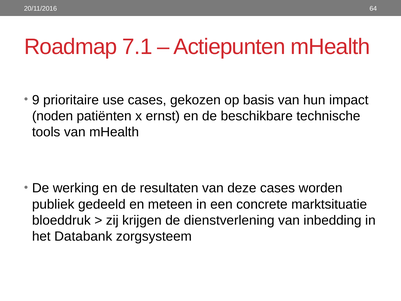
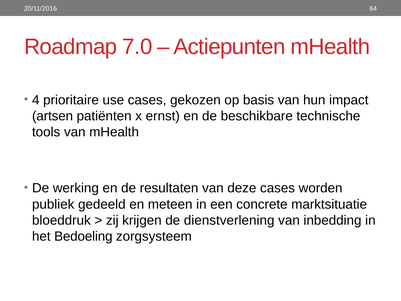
7.1: 7.1 -> 7.0 (137, 47)
9: 9 -> 4 (36, 100)
noden: noden -> artsen (53, 116)
Databank: Databank -> Bedoeling (83, 236)
